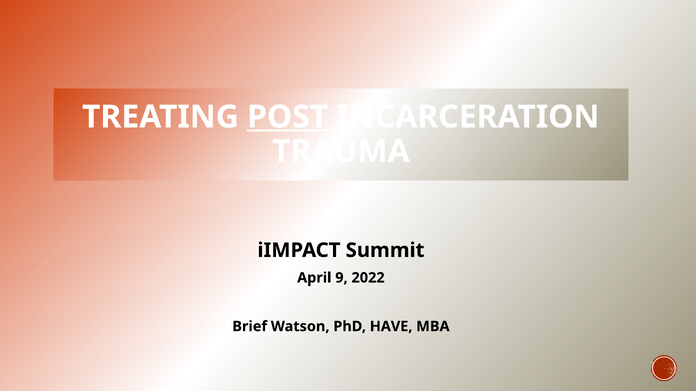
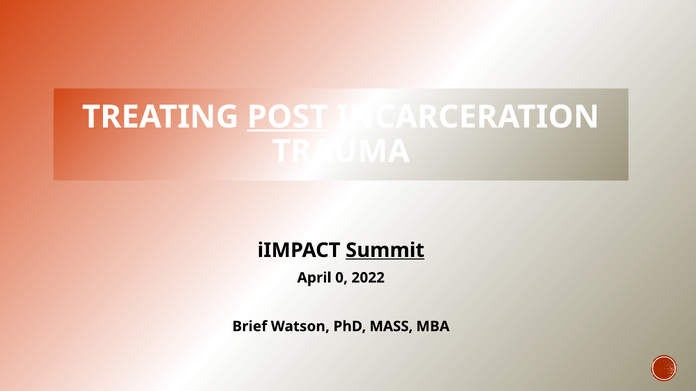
Summit underline: none -> present (385, 251)
9: 9 -> 0 (341, 278)
HAVE: HAVE -> MASS (391, 327)
